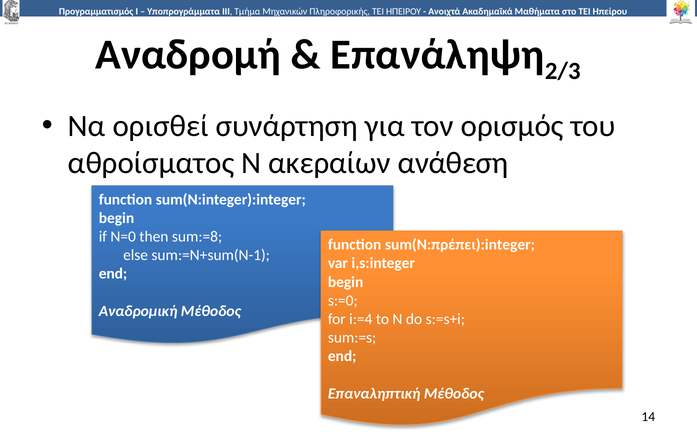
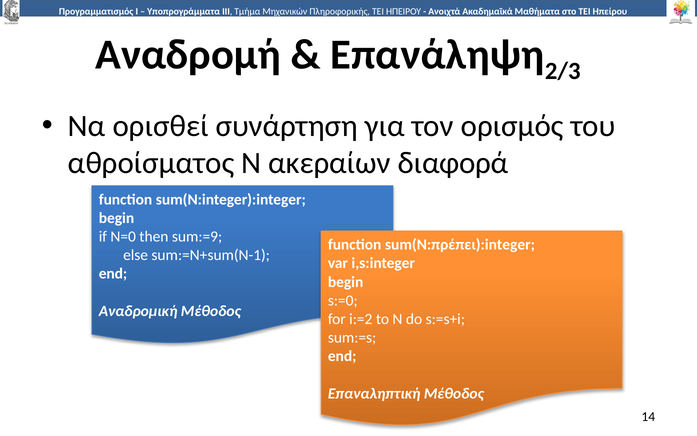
ανάθεση: ανάθεση -> διαφορά (453, 163)
sum:=8: sum:=8 -> sum:=9 (197, 236)
i:=4: i:=4 -> i:=2 (361, 319)
